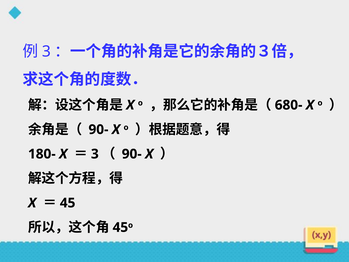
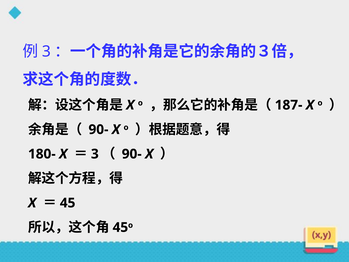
680-: 680- -> 187- (289, 105)
